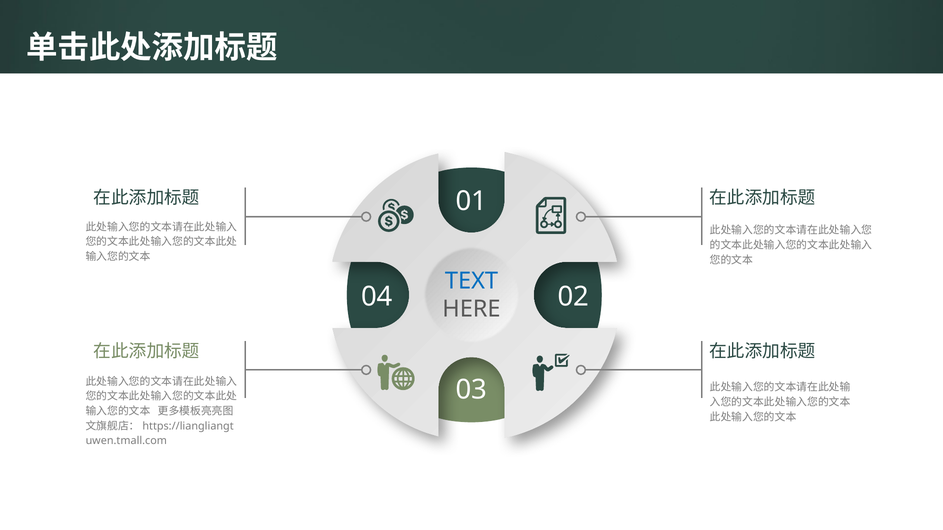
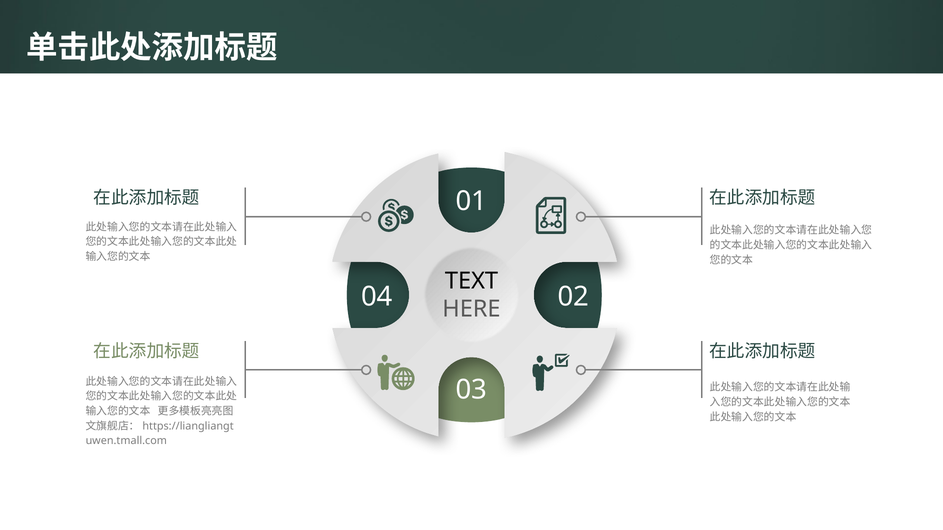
TEXT colour: blue -> black (472, 281)
